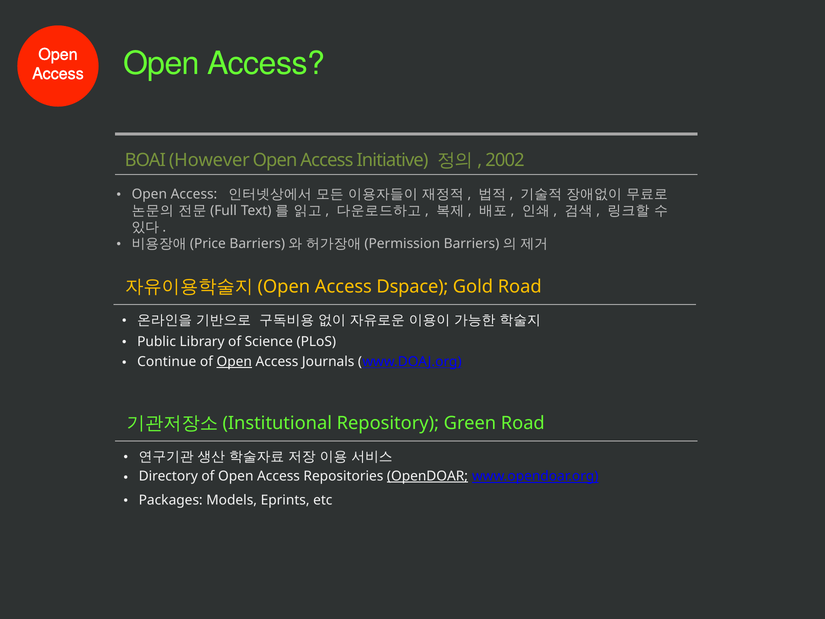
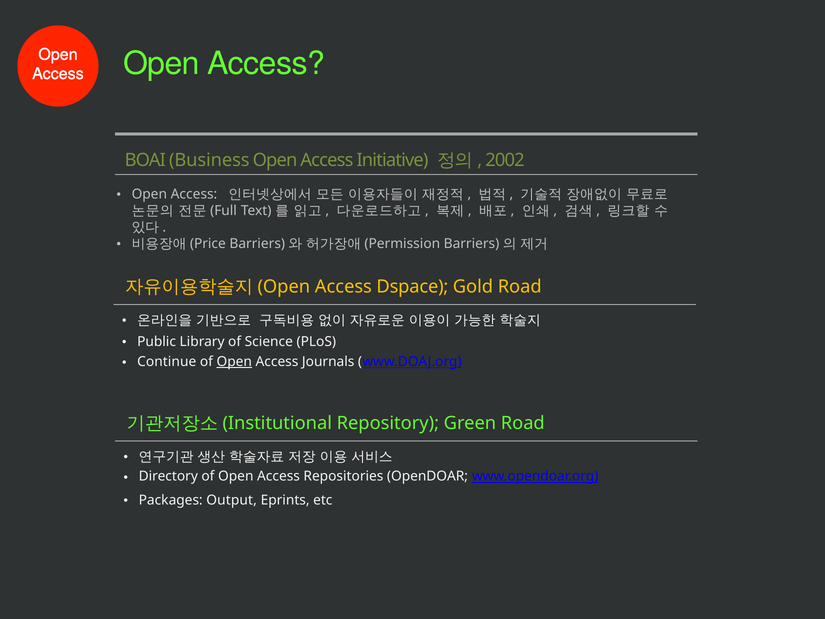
However: However -> Business (209, 160)
OpenDOAR underline: present -> none (427, 476)
Models: Models -> Output (232, 500)
